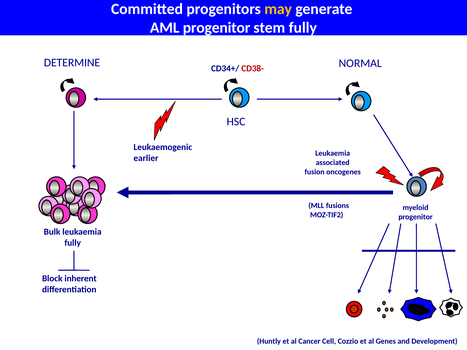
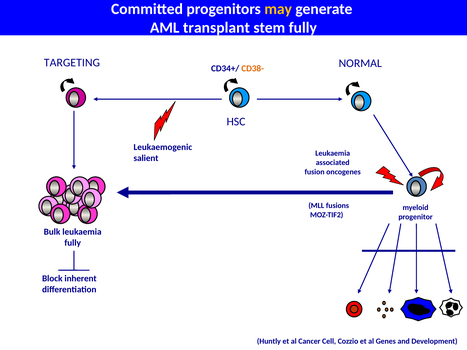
AML progenitor: progenitor -> transplant (216, 28)
DETERMINE: DETERMINE -> TARGETING (72, 63)
CD38- colour: red -> orange (253, 69)
earlier: earlier -> salient (146, 158)
